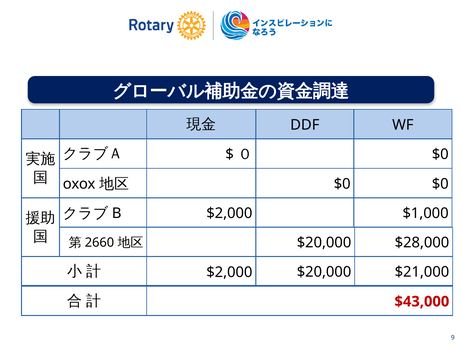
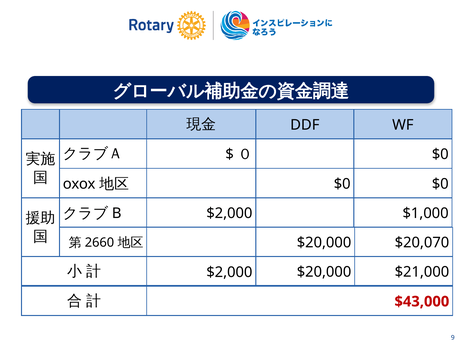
$28,000: $28,000 -> $20,070 (422, 242)
